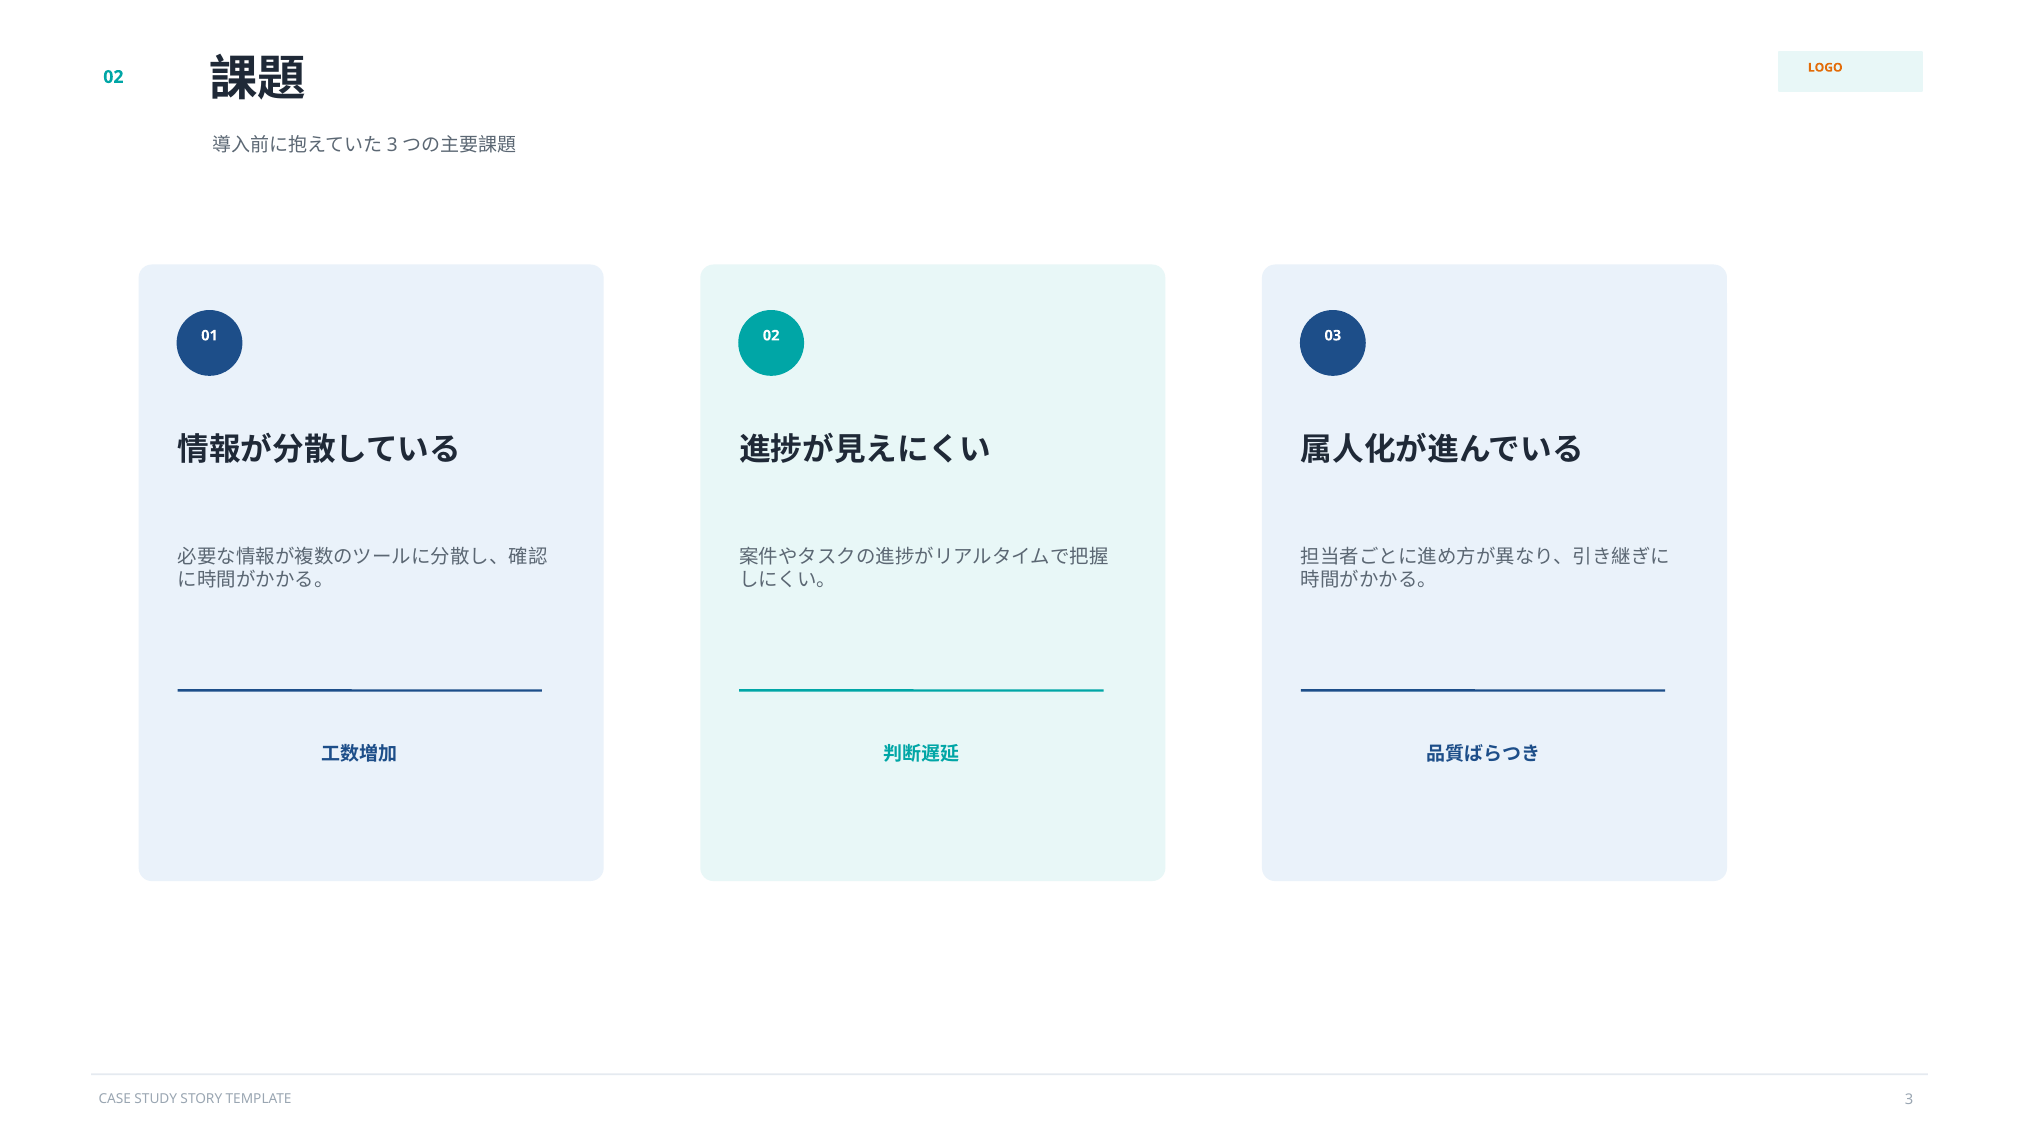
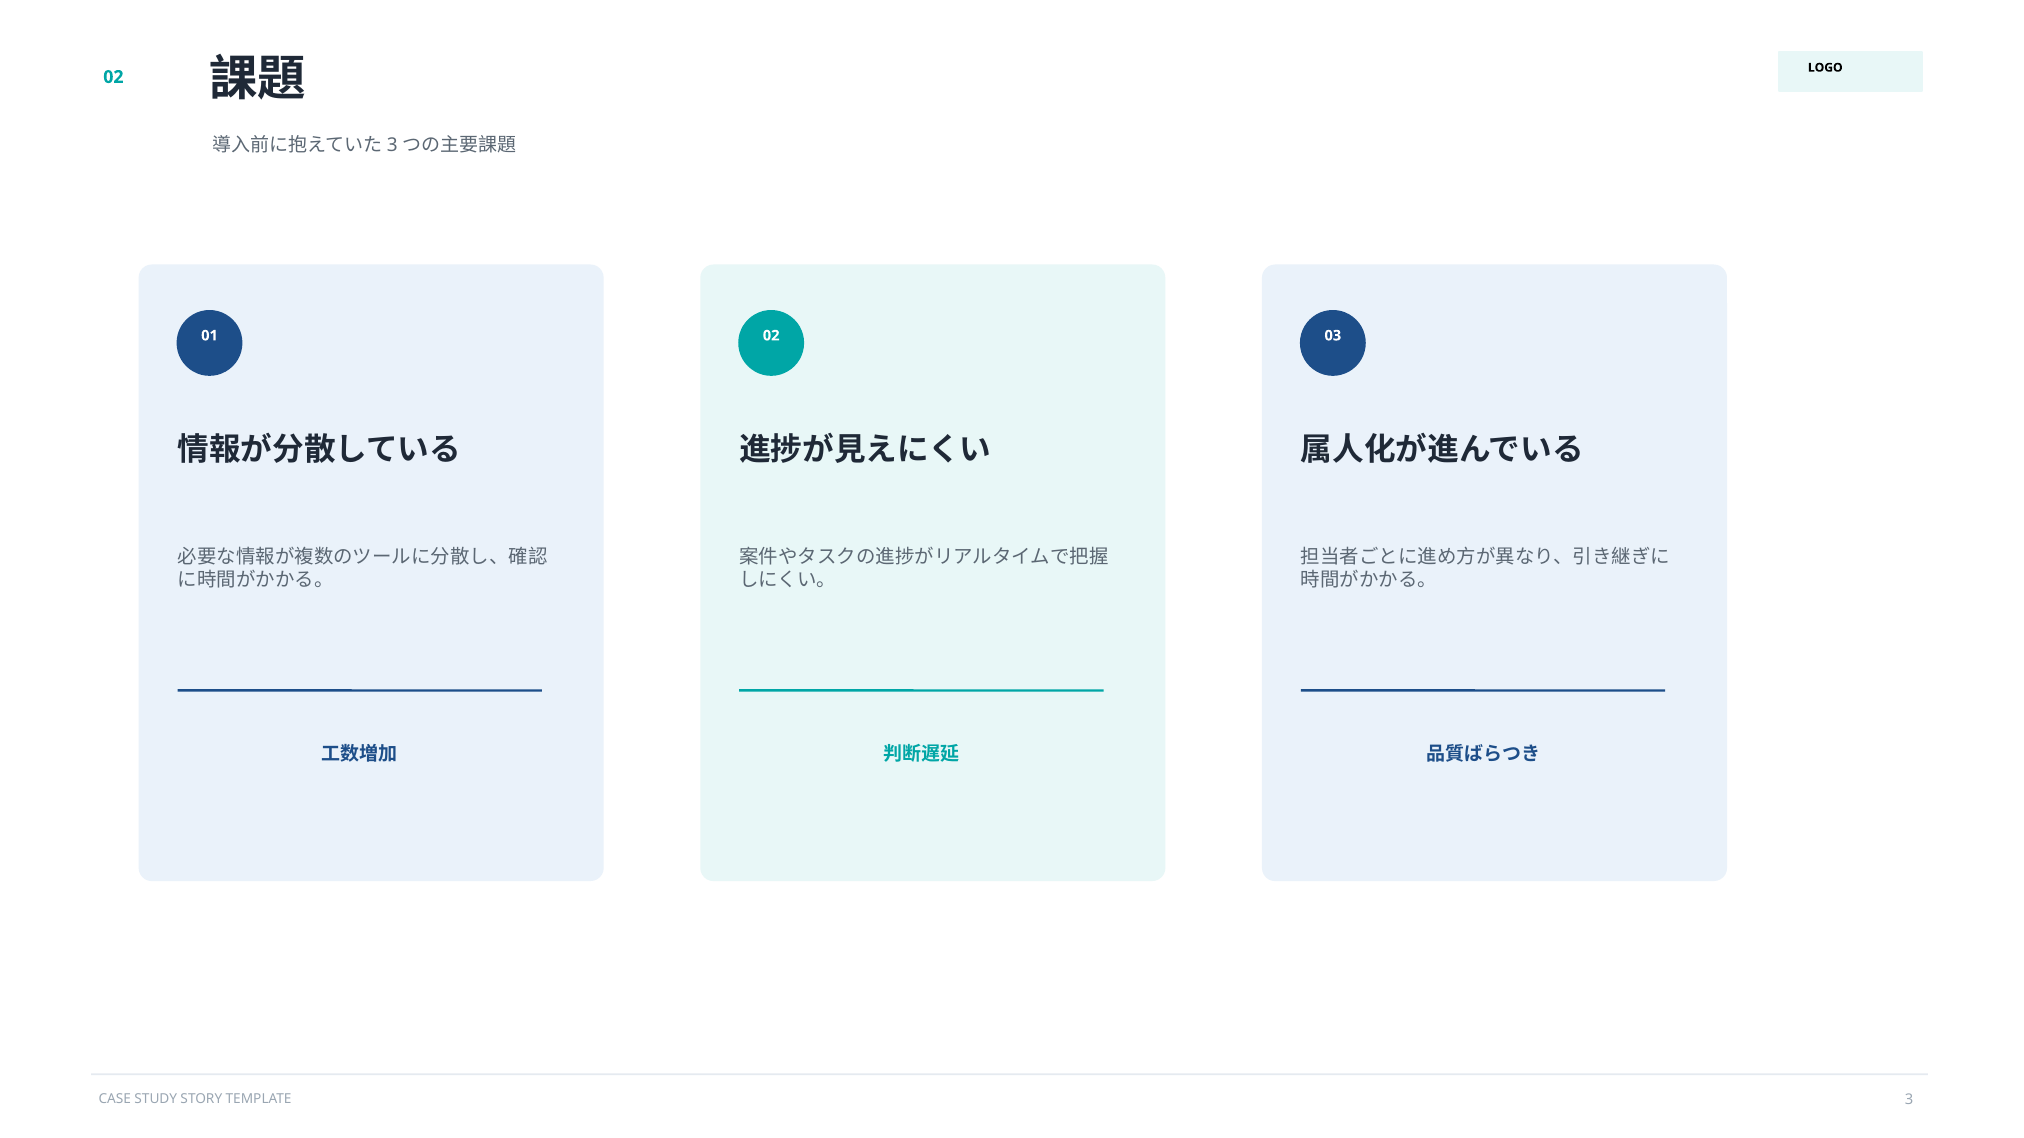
LOGO colour: orange -> black (1825, 68)
